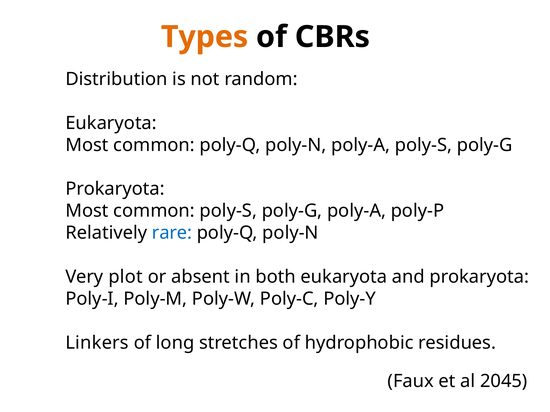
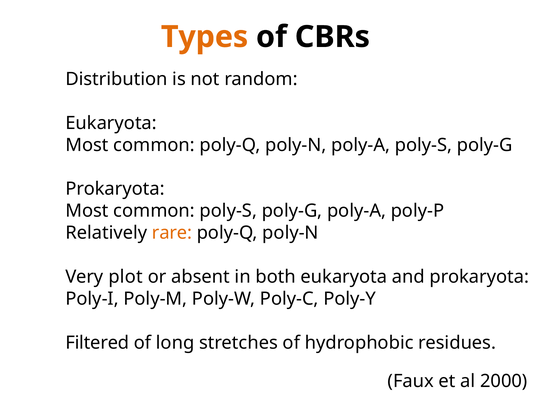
rare colour: blue -> orange (172, 233)
Linkers: Linkers -> Filtered (97, 343)
2045: 2045 -> 2000 (504, 382)
